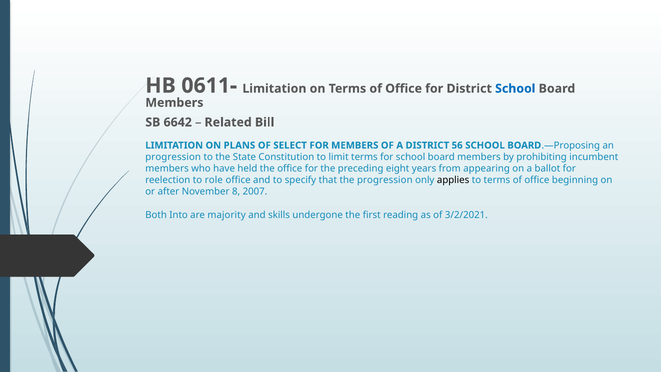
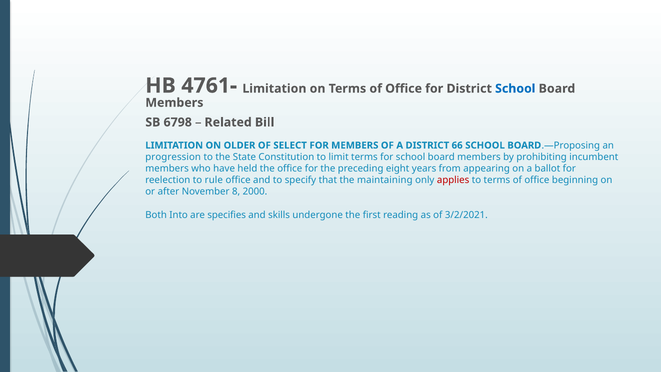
0611-: 0611- -> 4761- (209, 86)
6642: 6642 -> 6798 (178, 122)
PLANS: PLANS -> OLDER (239, 145)
56: 56 -> 66 (457, 145)
role: role -> rule (214, 180)
the progression: progression -> maintaining (385, 180)
applies colour: black -> red (453, 180)
2007: 2007 -> 2000 (255, 192)
majority: majority -> specifies (227, 215)
